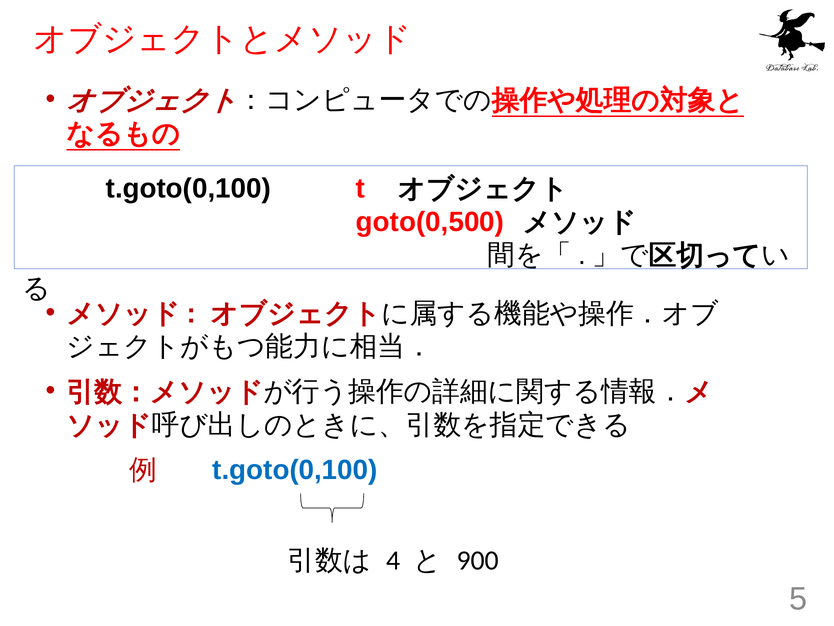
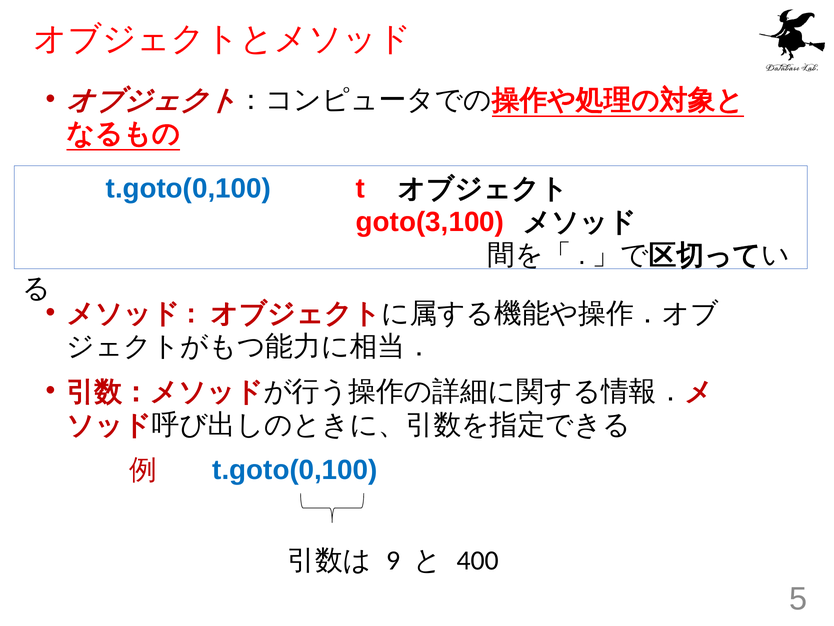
t.goto(0,100 colour: black -> blue (188, 188)
goto(0,500: goto(0,500 -> goto(3,100 (430, 222)
4: 4 -> 9 (393, 560)
900: 900 -> 400 (478, 560)
